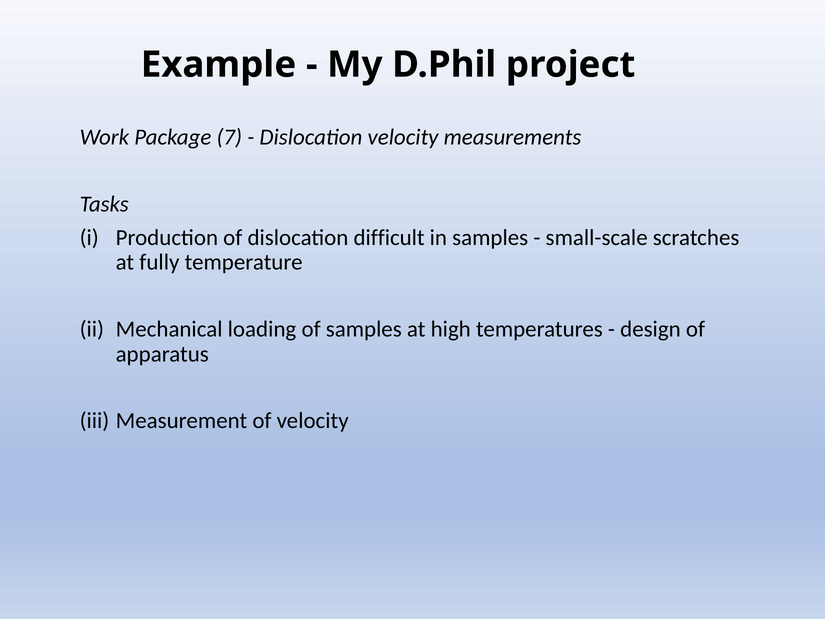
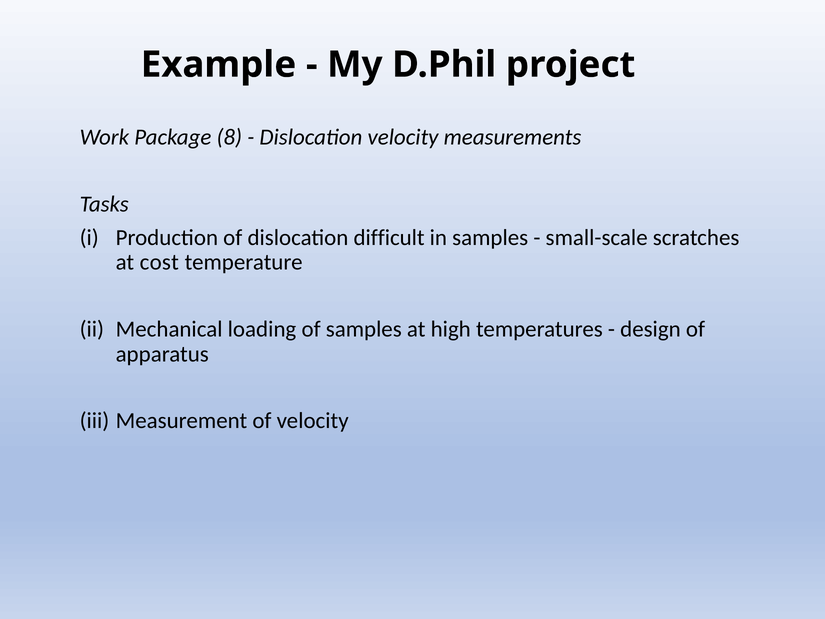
7: 7 -> 8 (229, 137)
fully: fully -> cost (159, 262)
